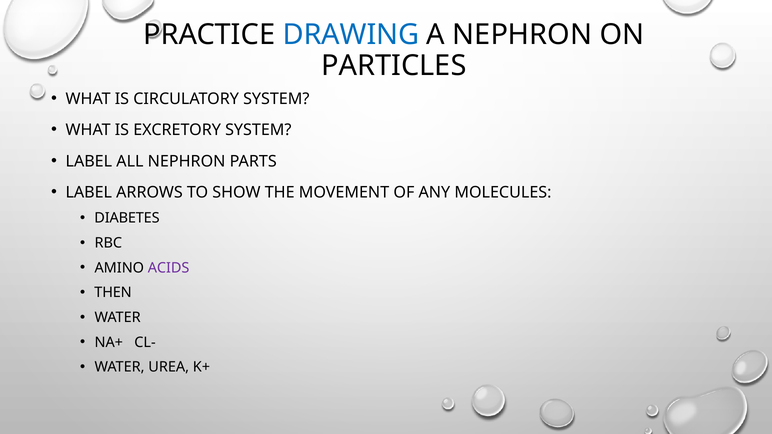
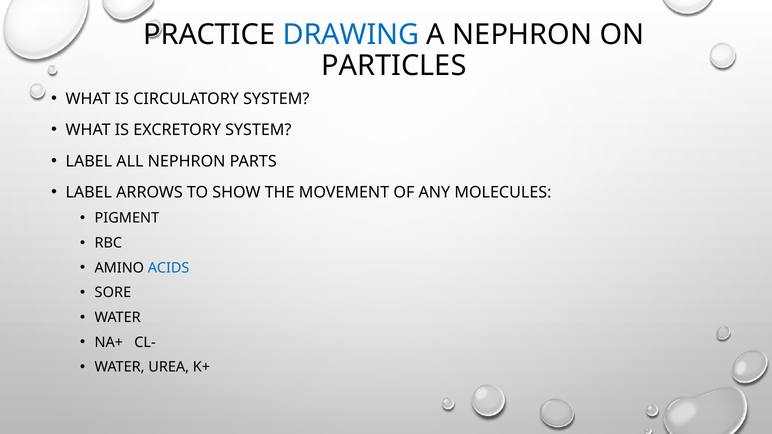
DIABETES: DIABETES -> PIGMENT (127, 218)
ACIDS colour: purple -> blue (169, 268)
THEN: THEN -> SORE (113, 293)
